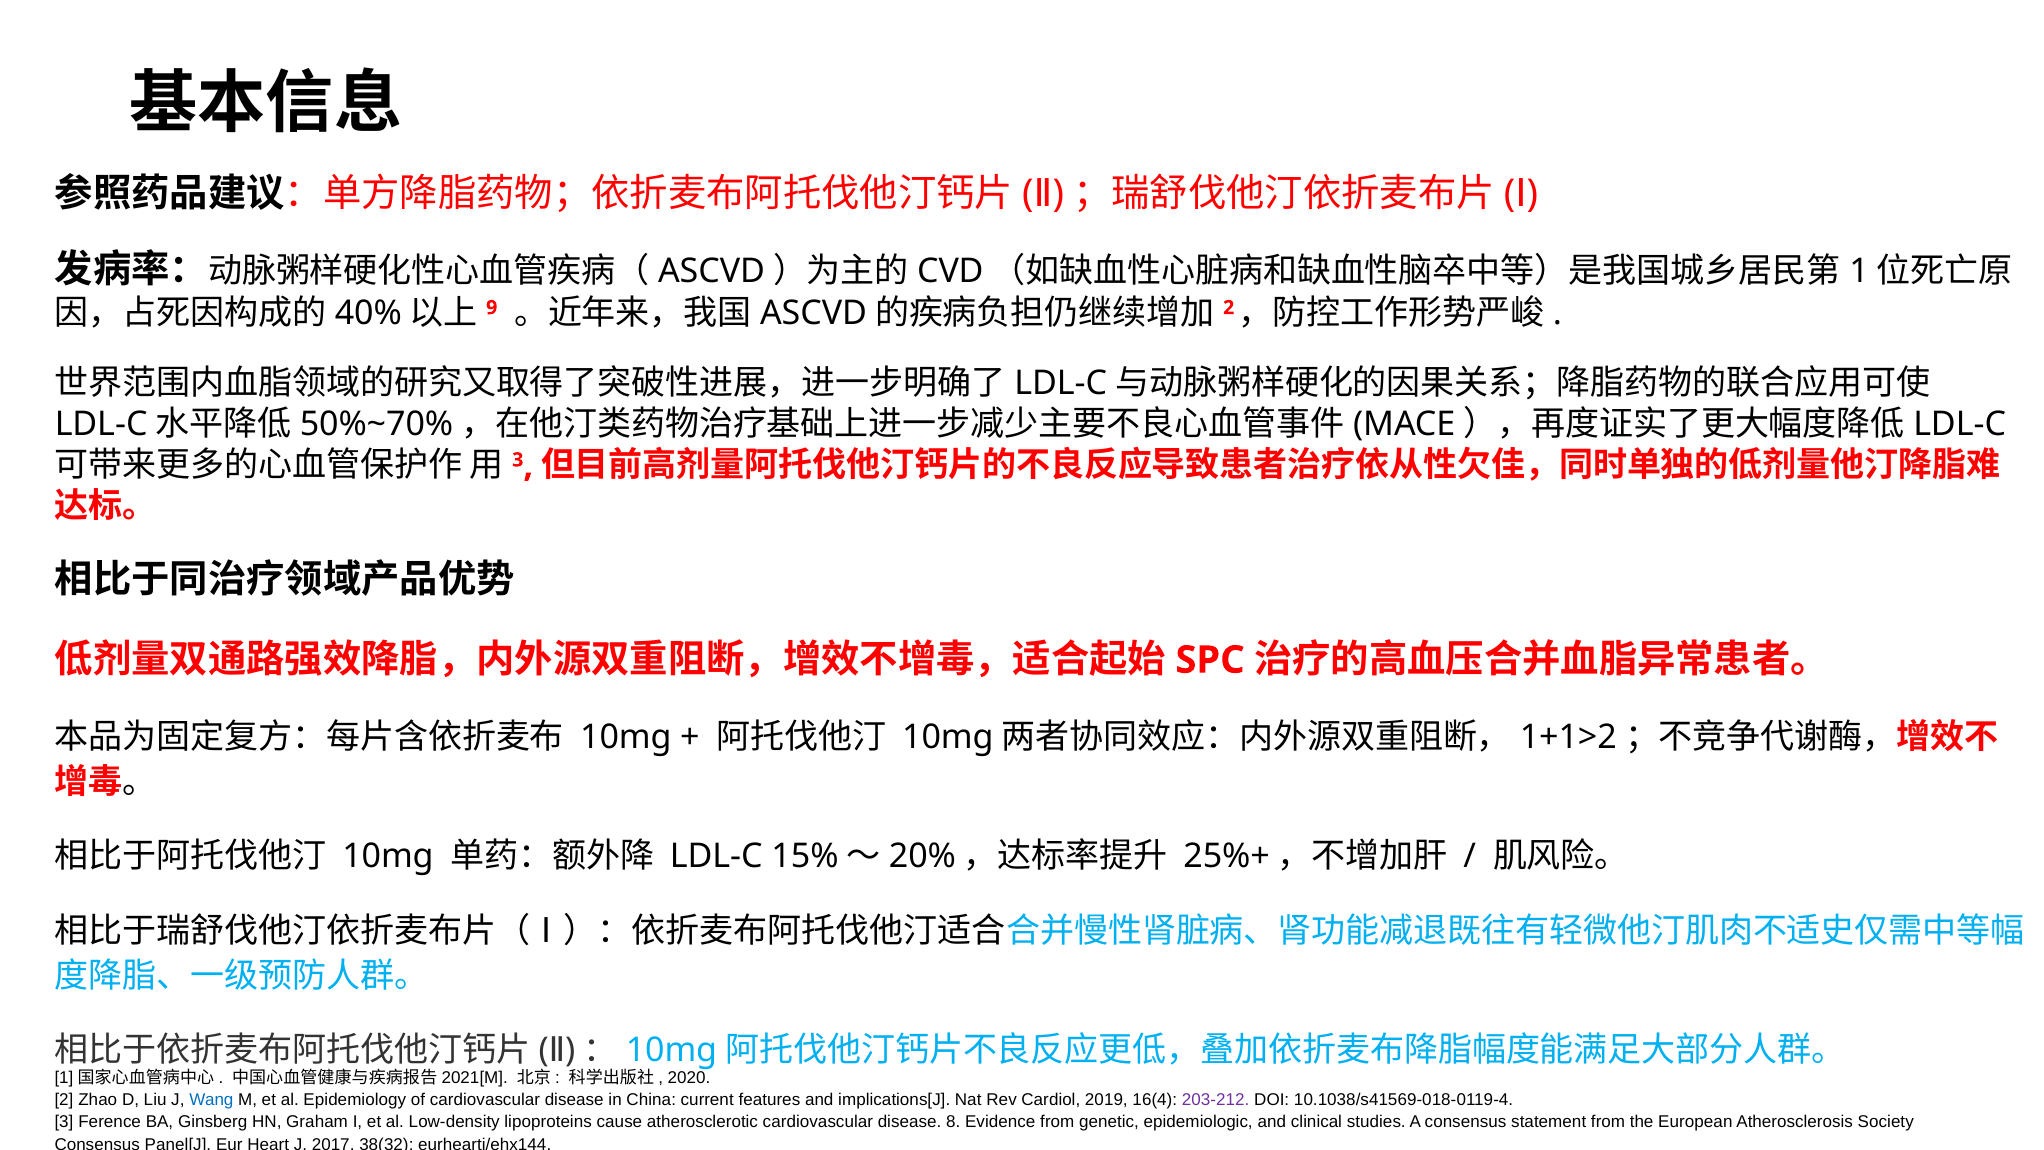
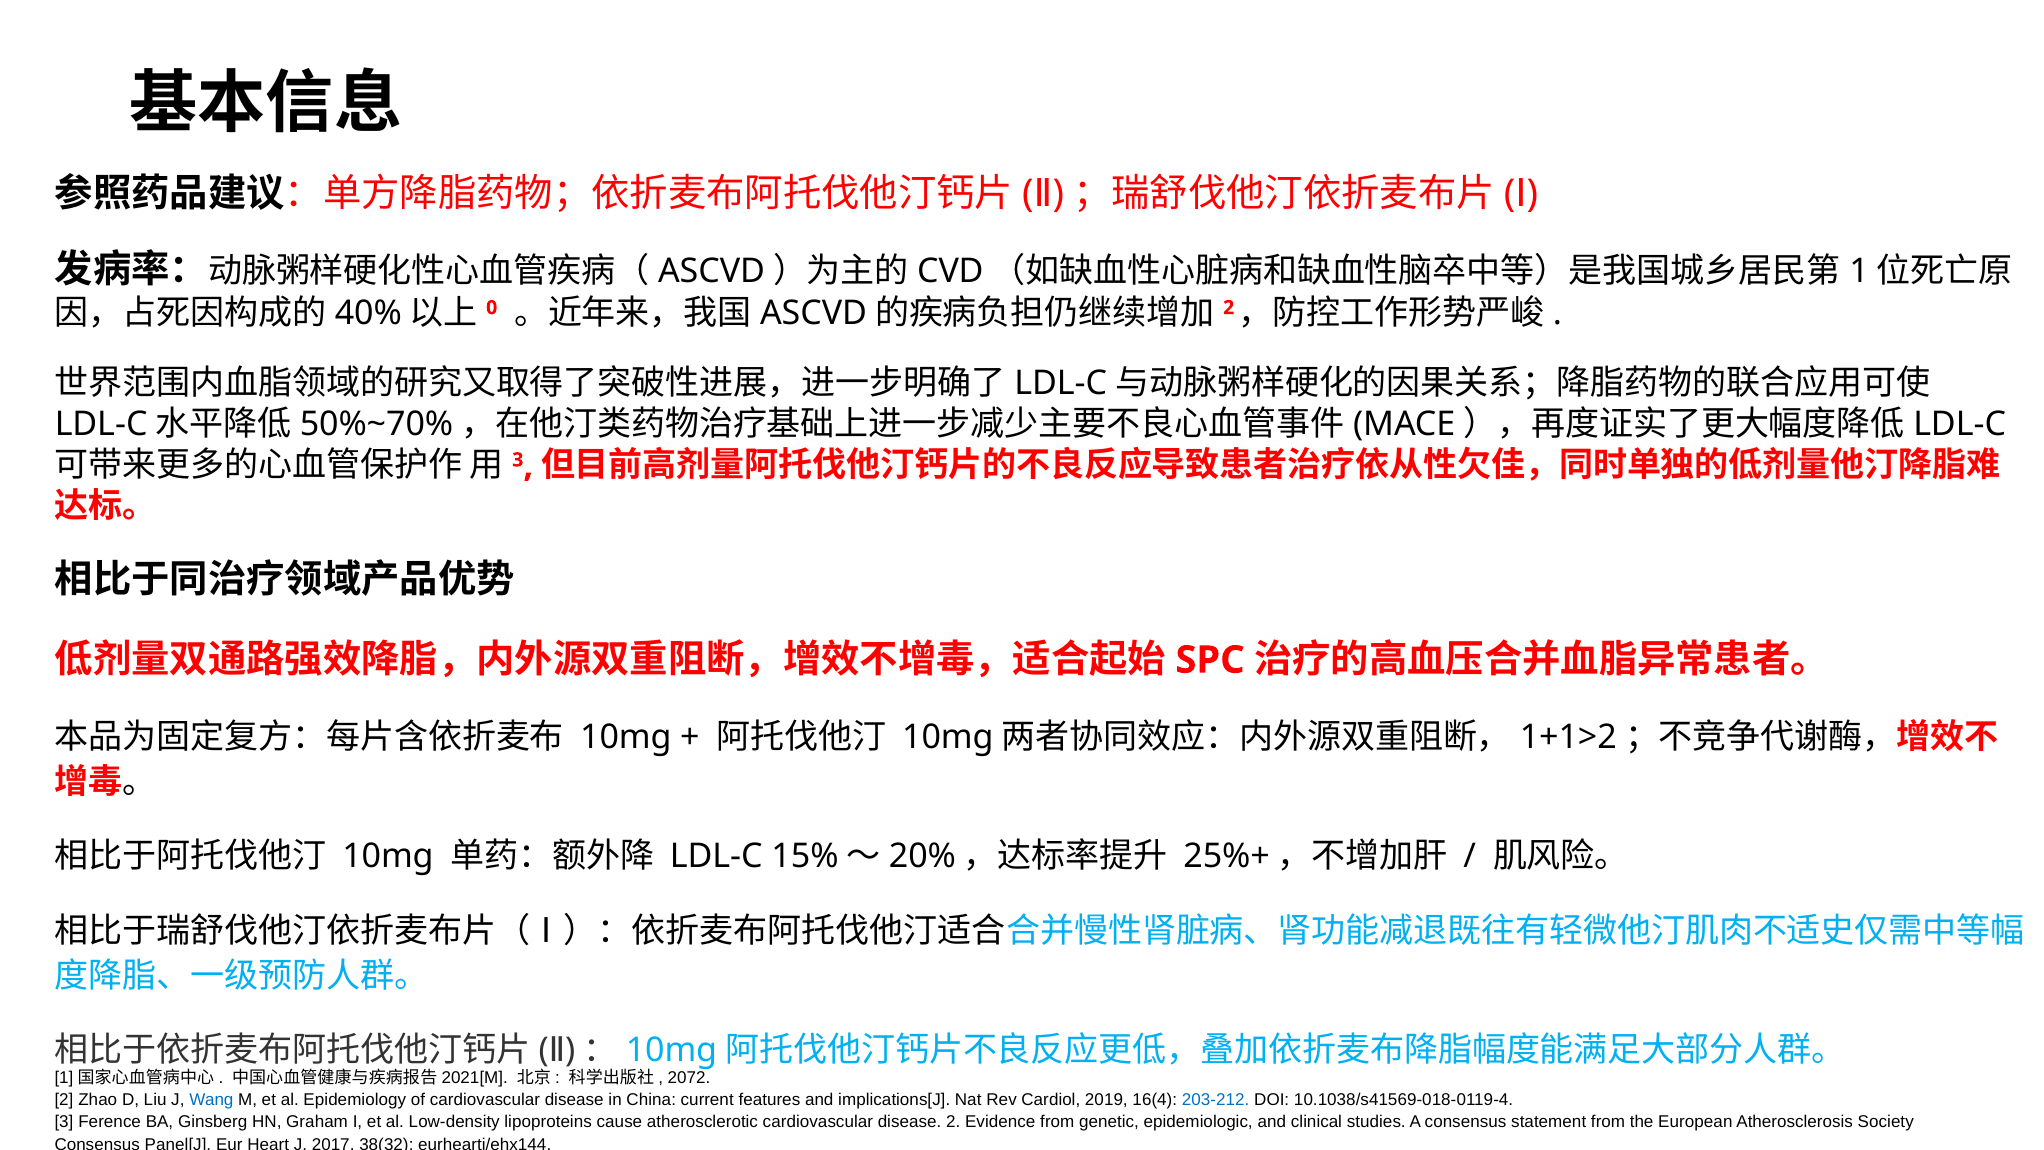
9: 9 -> 0 (492, 308)
2020: 2020 -> 2072 (689, 1077)
203‐212 colour: purple -> blue (1216, 1100)
disease 8: 8 -> 2 (953, 1122)
